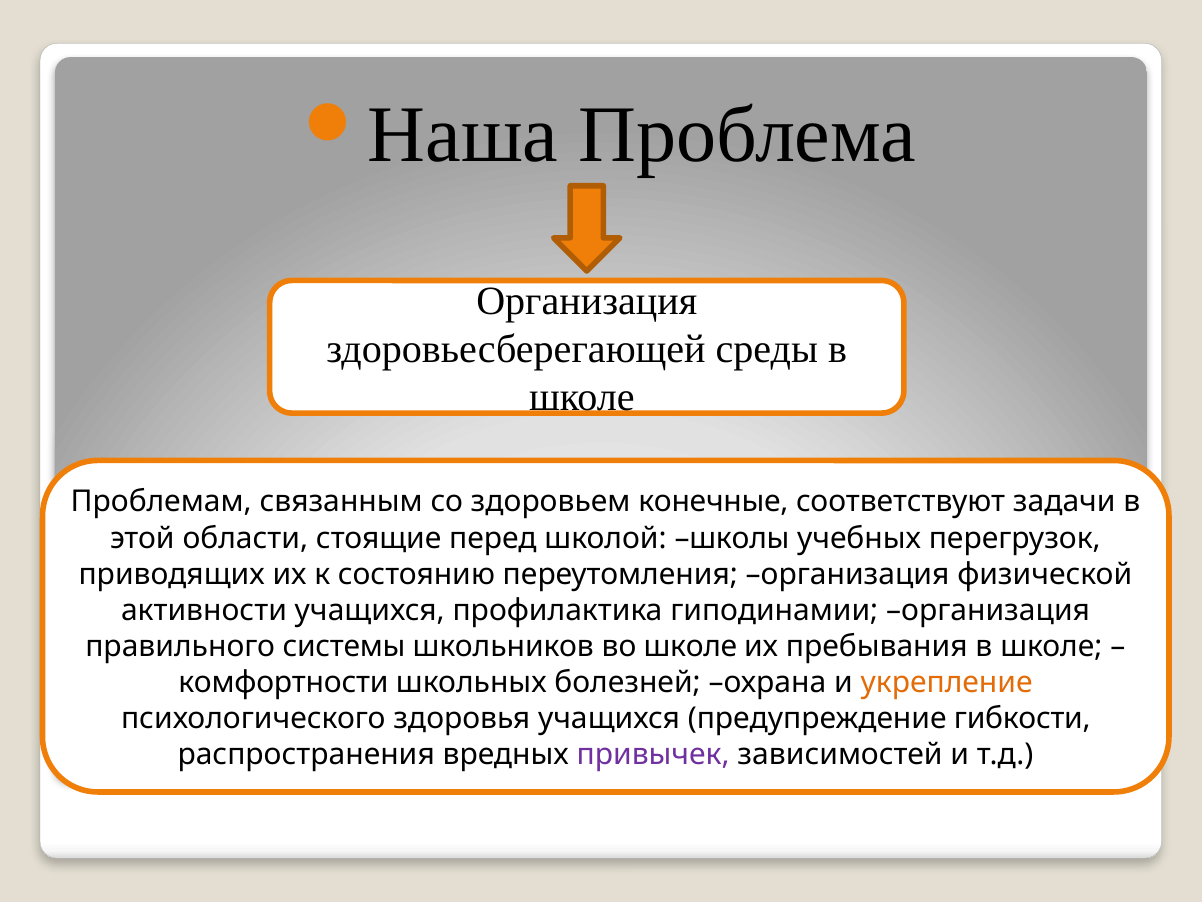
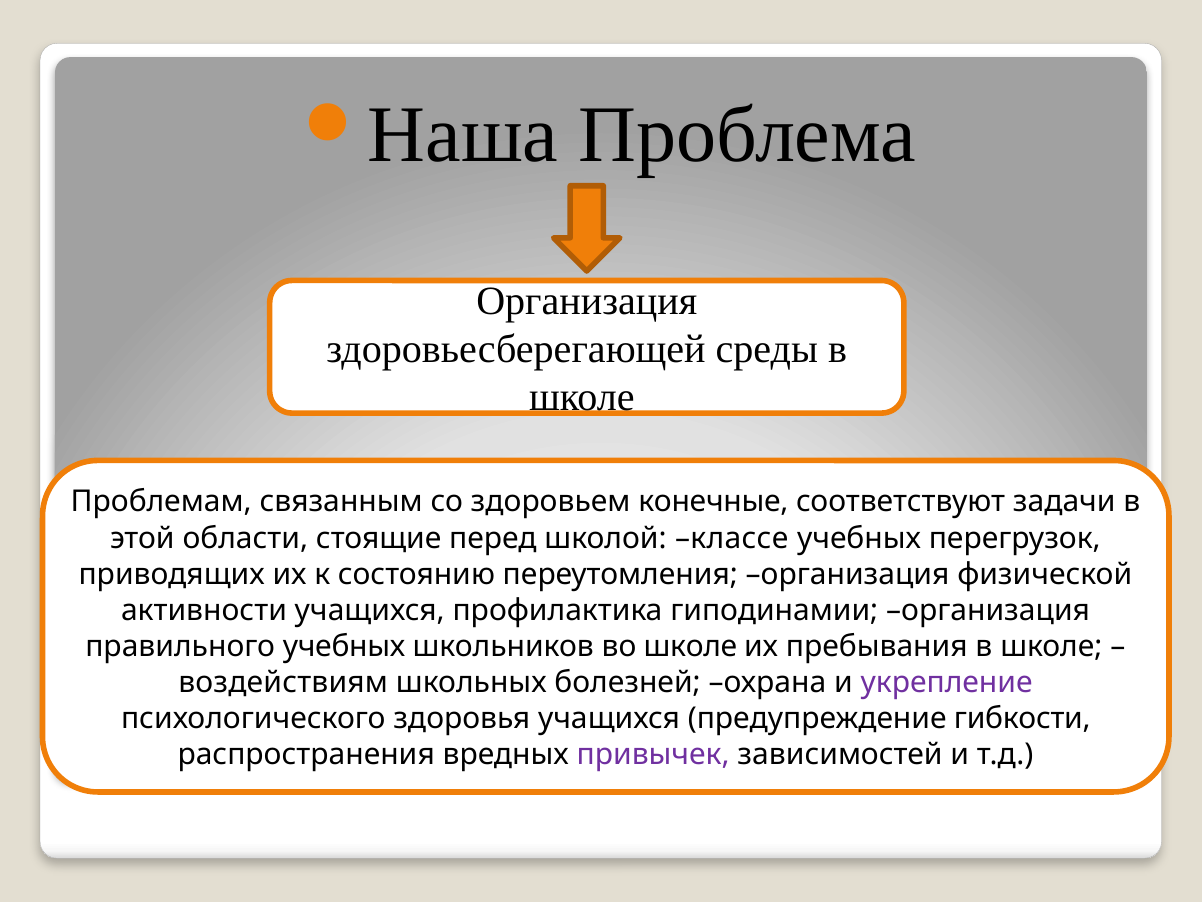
школы: школы -> классе (732, 538)
правильного системы: системы -> учебных (344, 646)
комфортности: комфортности -> воздействиям (283, 682)
укрепление colour: orange -> purple (947, 682)
